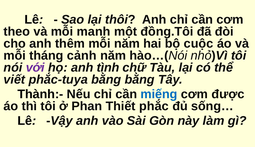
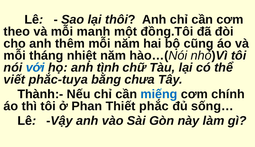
cuộc: cuộc -> cũng (199, 44)
cảnh: cảnh -> nhiệt (82, 56)
với colour: purple -> blue (35, 68)
bằng bằng: bằng -> chưa (140, 80)
được: được -> chính (228, 94)
